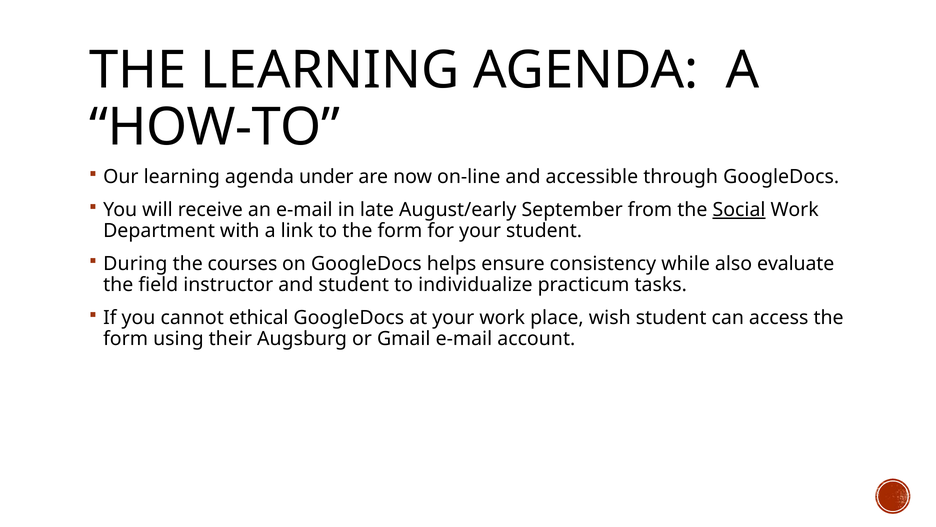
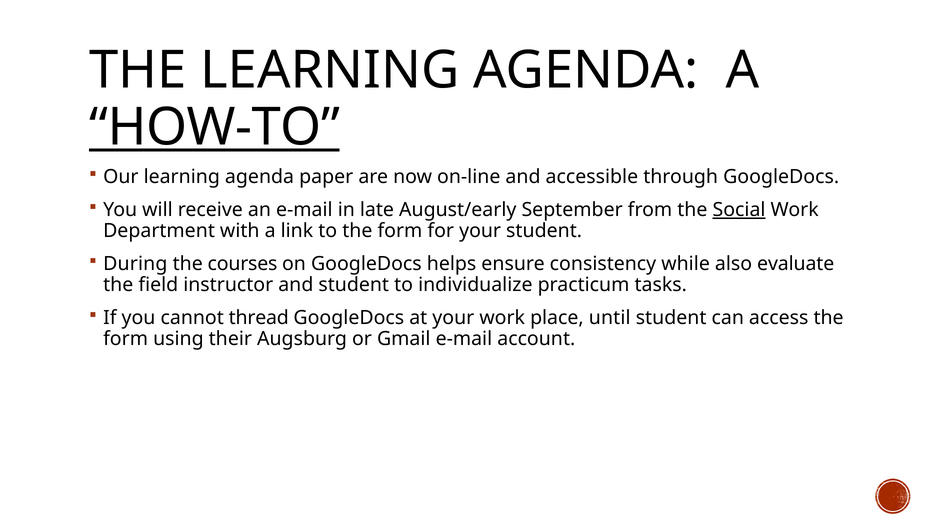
HOW-TO underline: none -> present (215, 127)
under: under -> paper (326, 177)
ethical: ethical -> thread (259, 317)
wish: wish -> until (610, 317)
